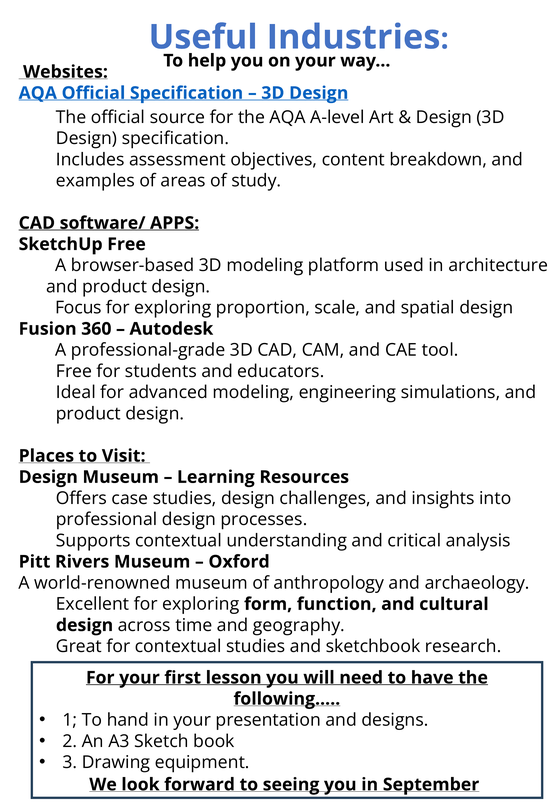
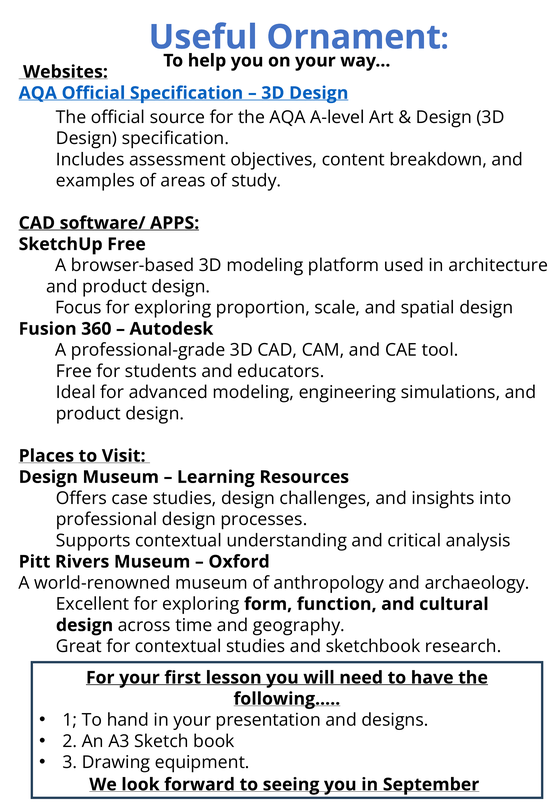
Industries: Industries -> Ornament (354, 37)
